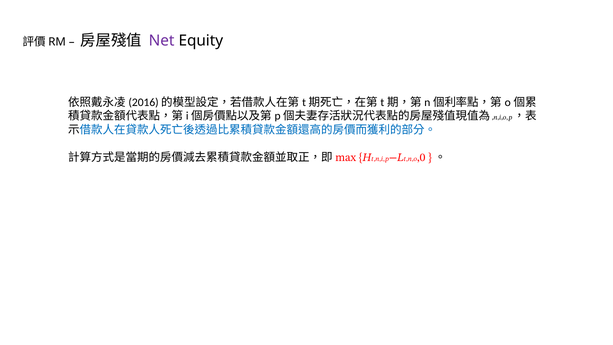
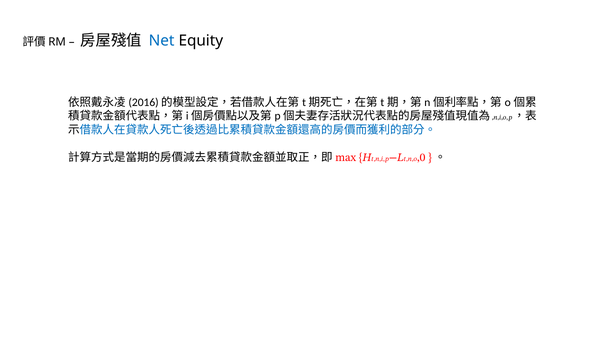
Net colour: purple -> blue (162, 41)
